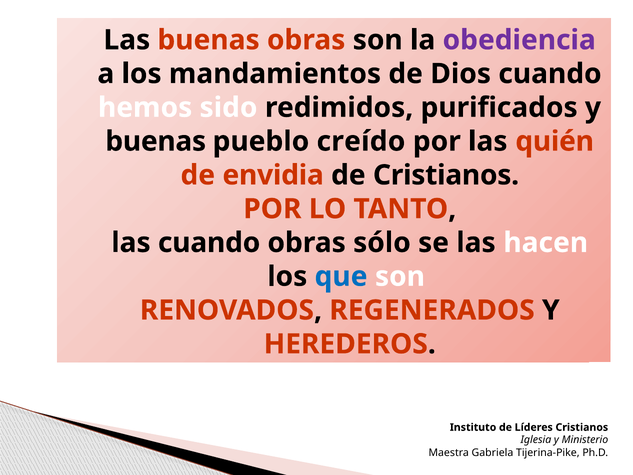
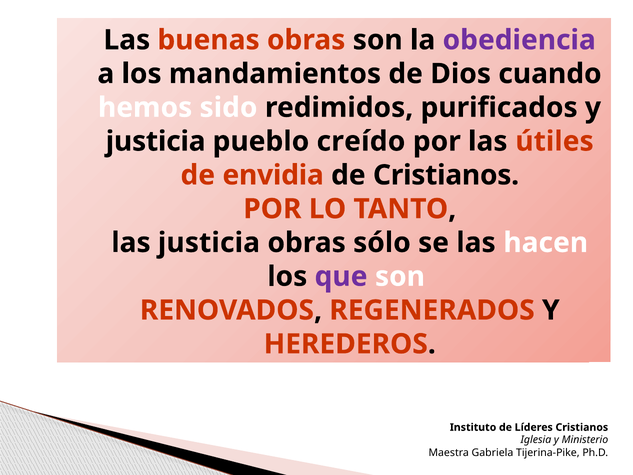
buenas: buenas -> justicia (156, 141)
quién: quién -> útiles (555, 141)
las cuando: cuando -> justicia (209, 243)
que colour: blue -> purple (341, 276)
